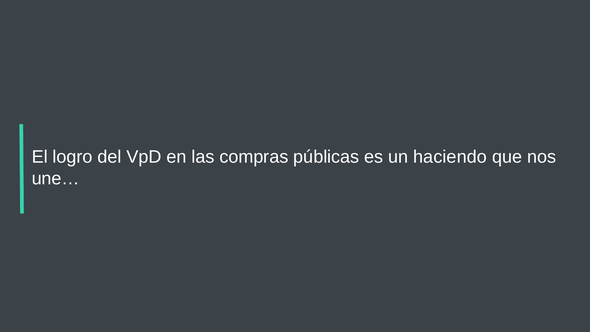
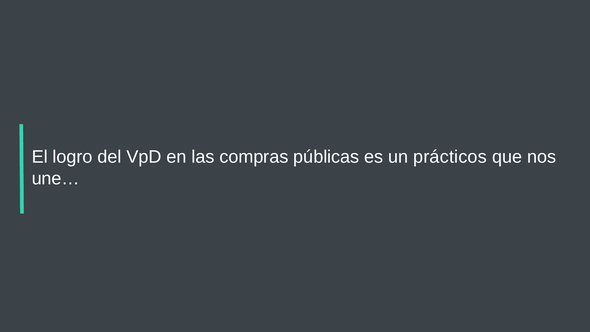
haciendo: haciendo -> prácticos (450, 157)
